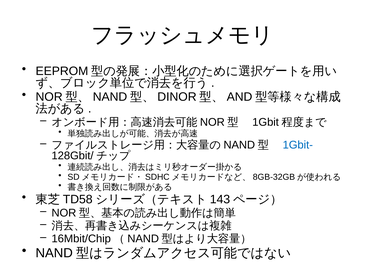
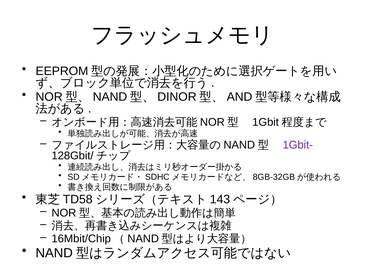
1Gbit- colour: blue -> purple (298, 145)
